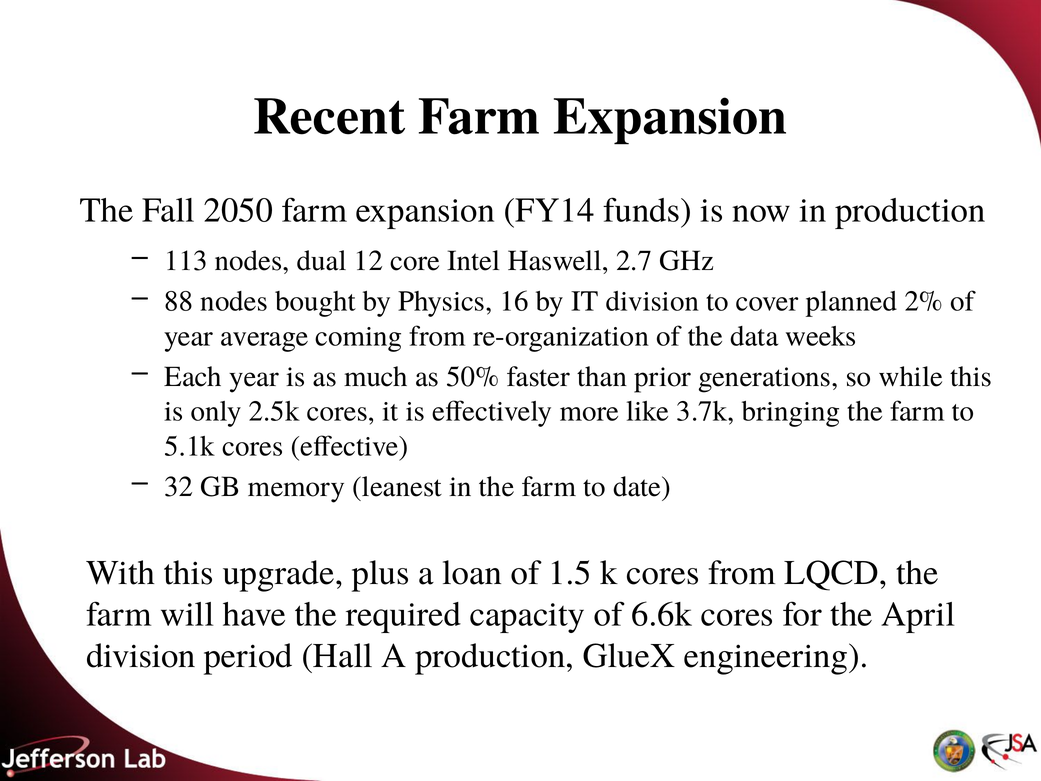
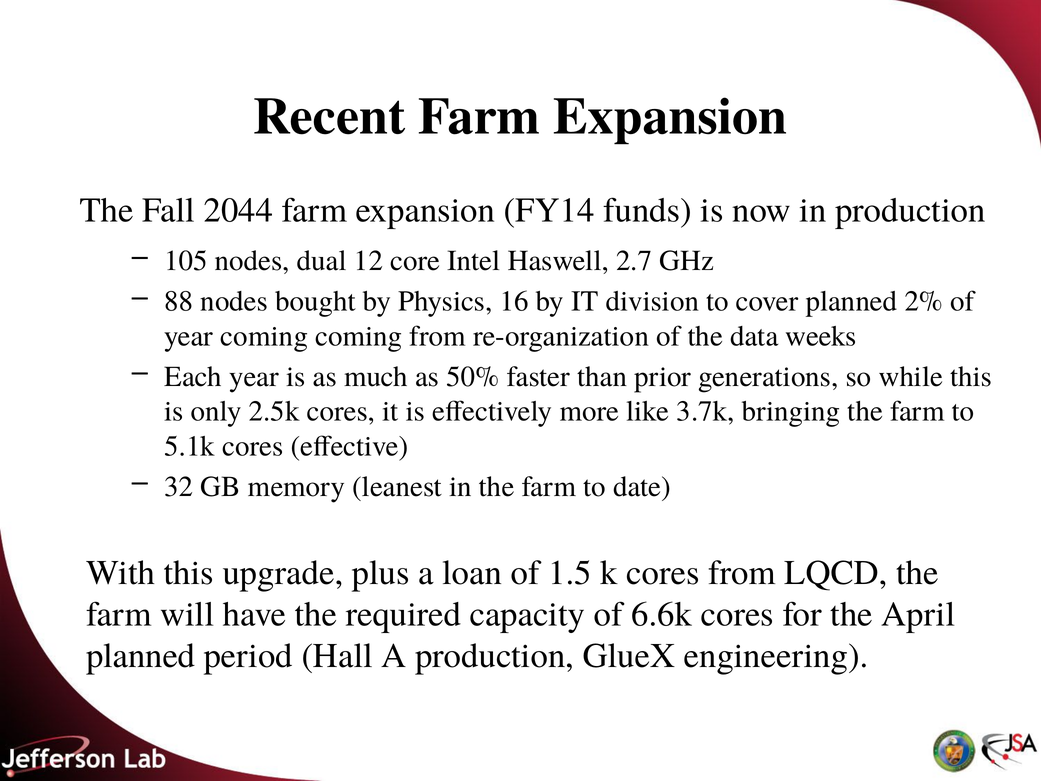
2050: 2050 -> 2044 (238, 210)
113: 113 -> 105 (186, 261)
year average: average -> coming (264, 336)
division: division -> planned (141, 656)
